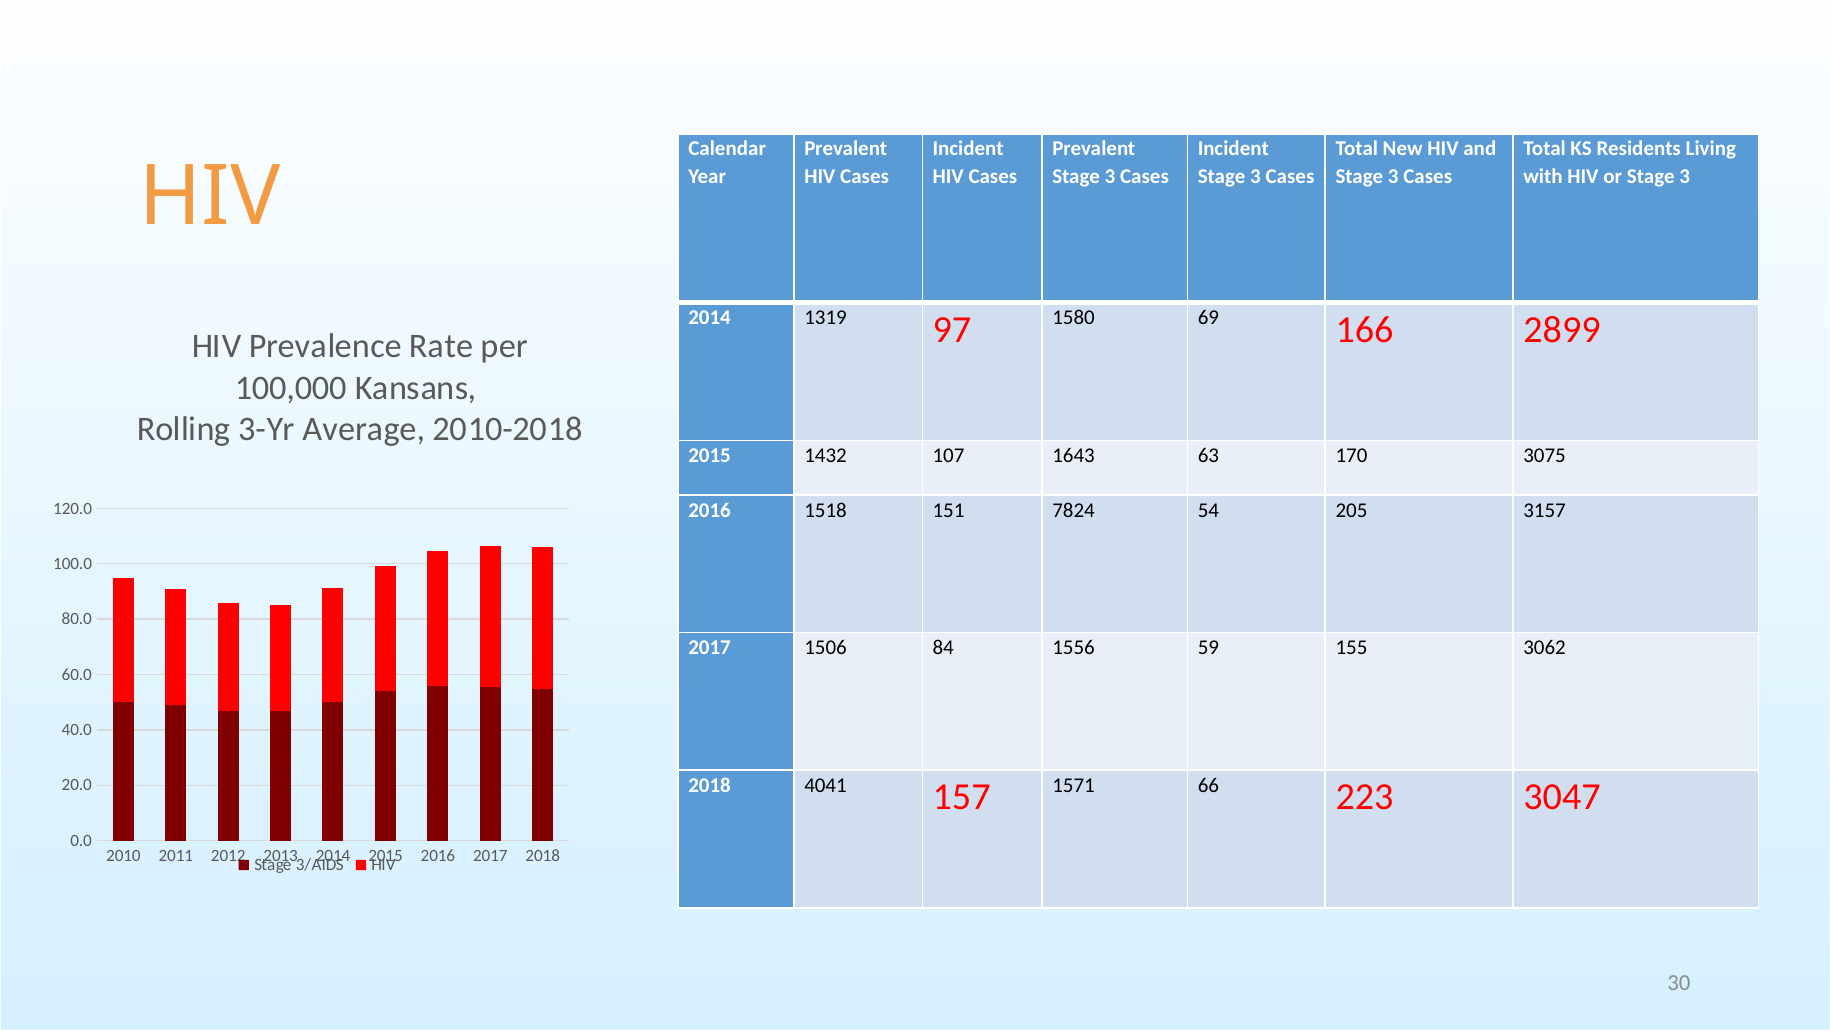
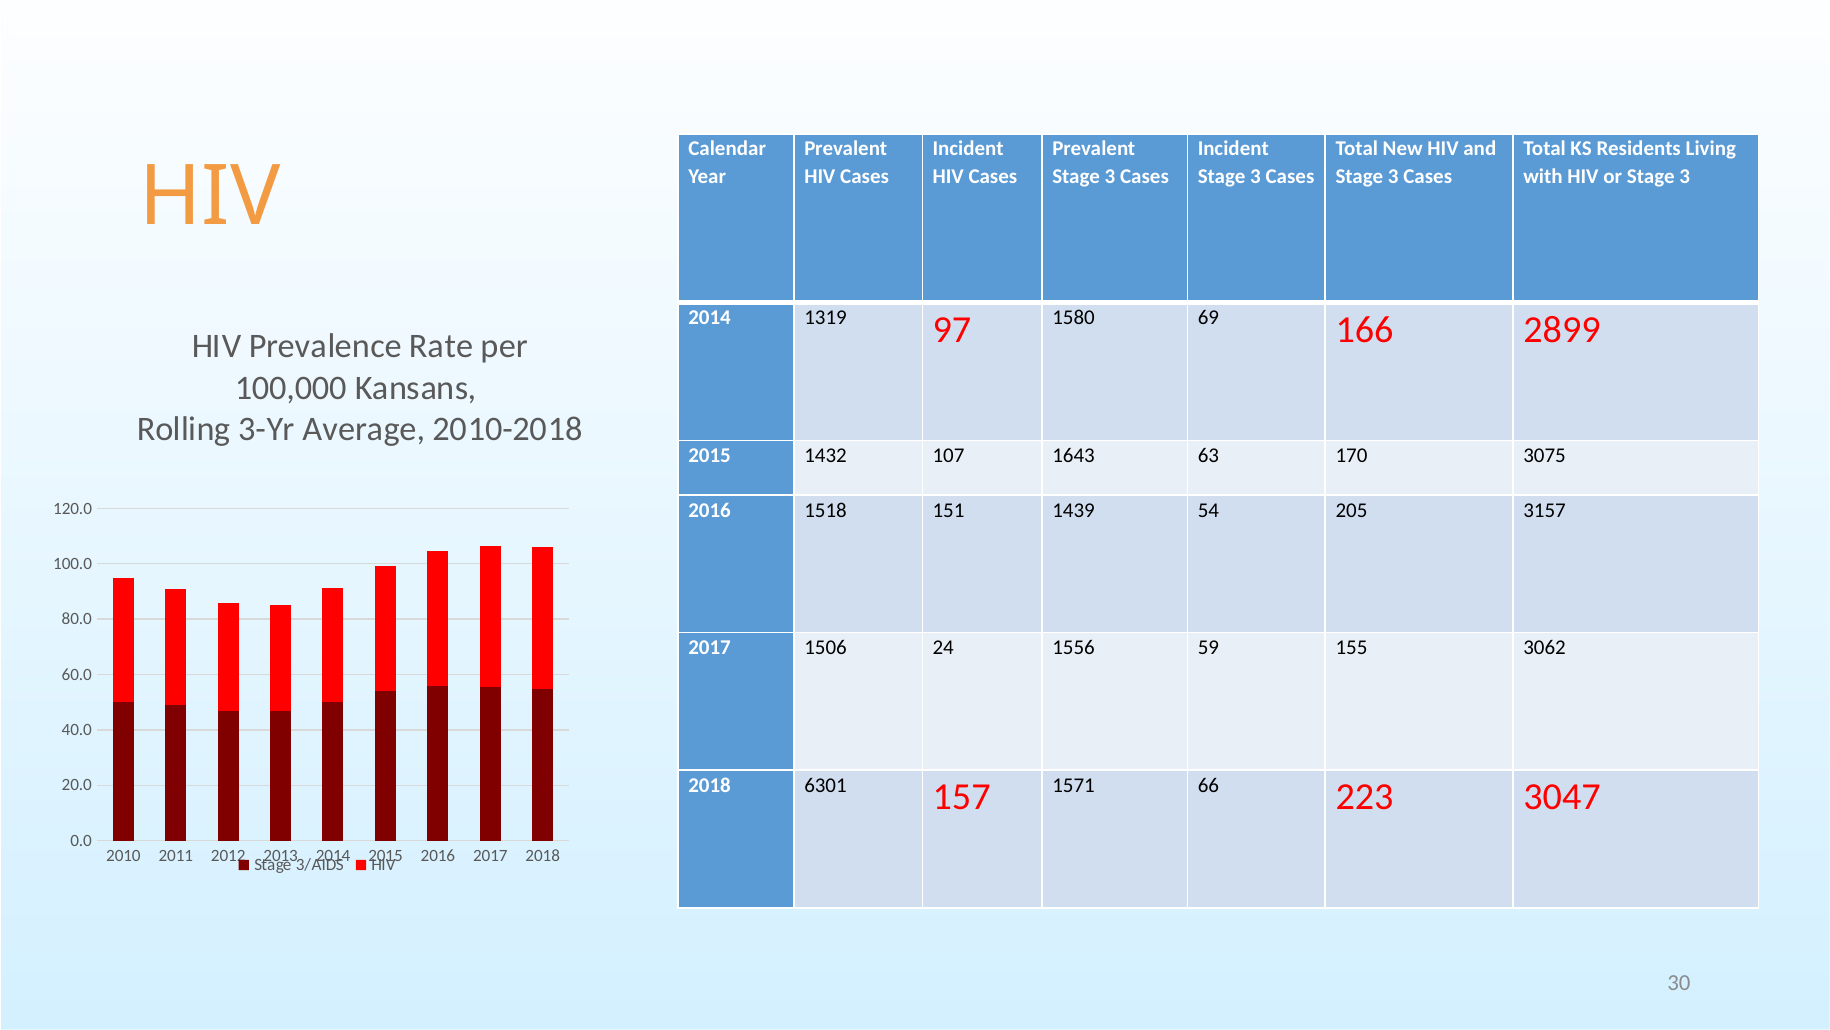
7824: 7824 -> 1439 (1074, 510)
84: 84 -> 24 (943, 647)
4041: 4041 -> 6301 (825, 785)
